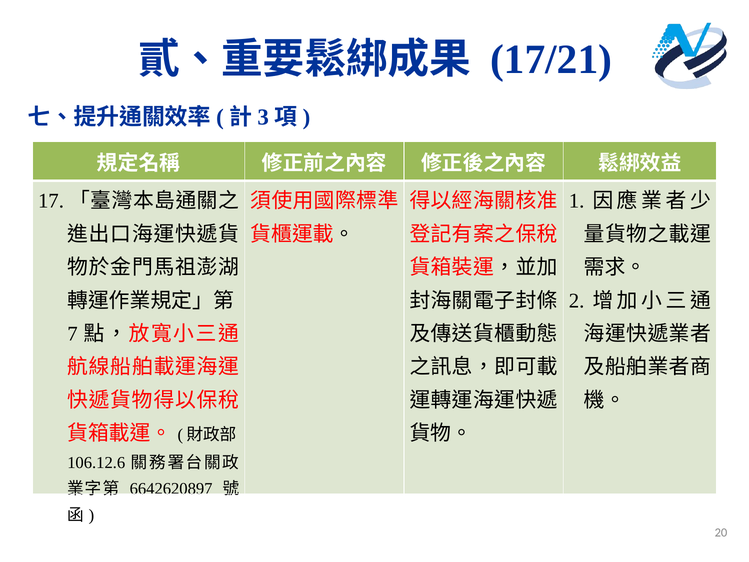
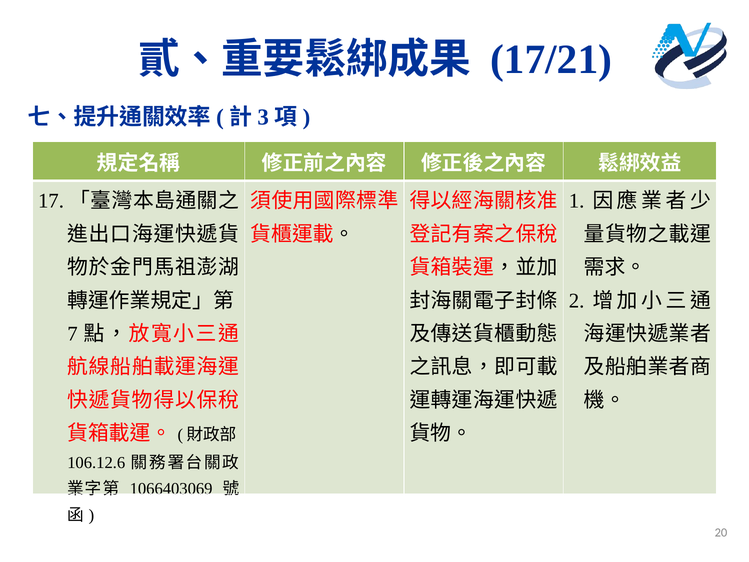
6642620897: 6642620897 -> 1066403069 (171, 489)
